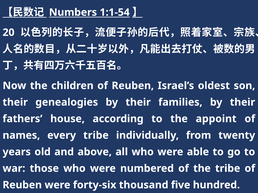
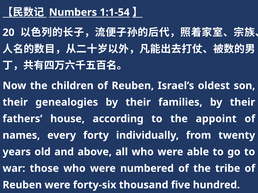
every tribe: tribe -> forty (96, 136)
